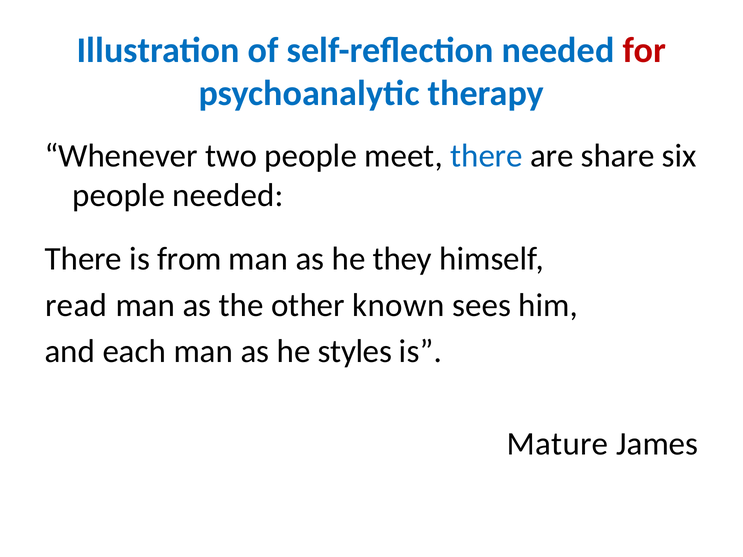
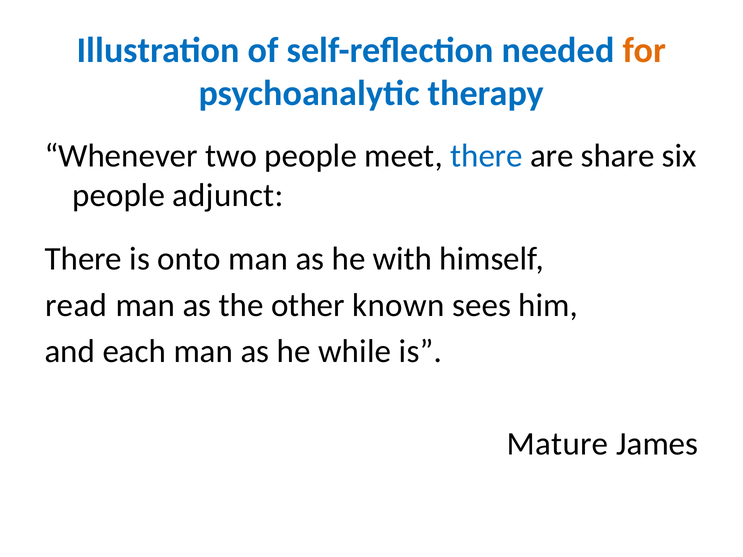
for colour: red -> orange (644, 50)
people needed: needed -> adjunct (228, 196)
from: from -> onto (189, 259)
they: they -> with (402, 259)
styles: styles -> while (355, 352)
